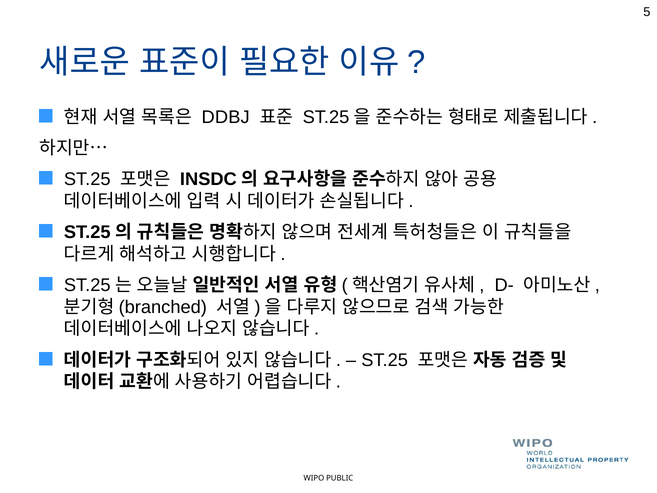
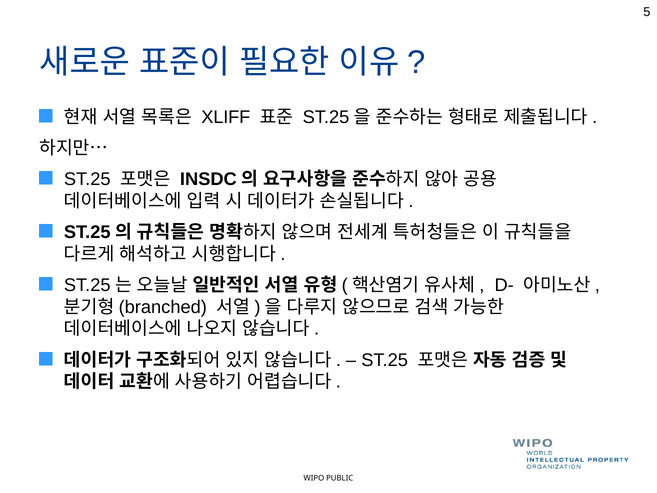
DDBJ: DDBJ -> XLIFF (226, 117)
